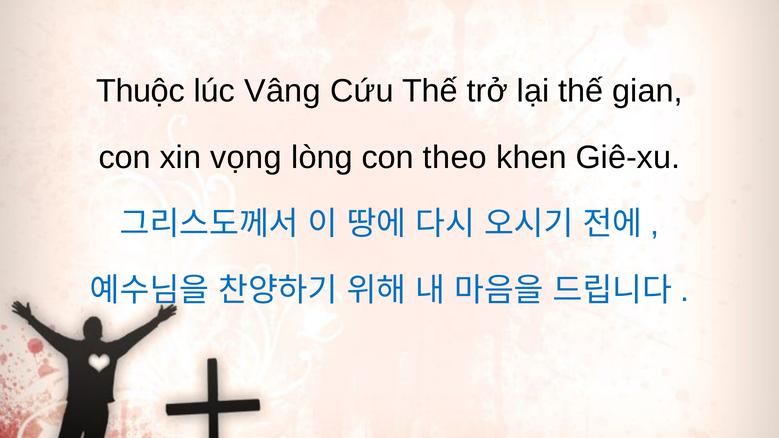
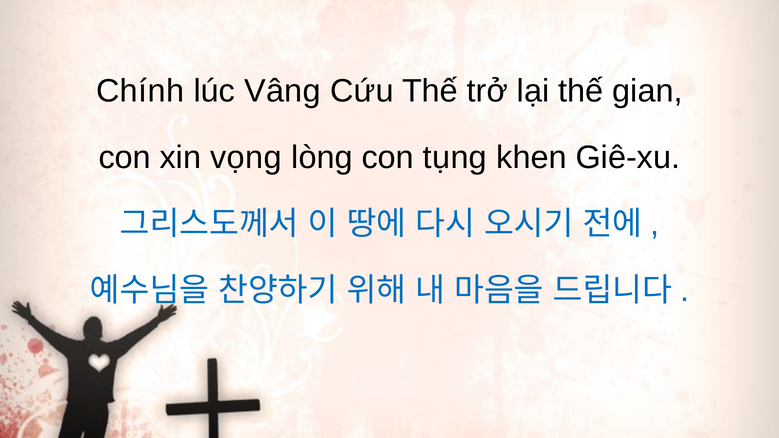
Thuộc: Thuộc -> Chính (140, 91)
theo: theo -> tụng (455, 158)
